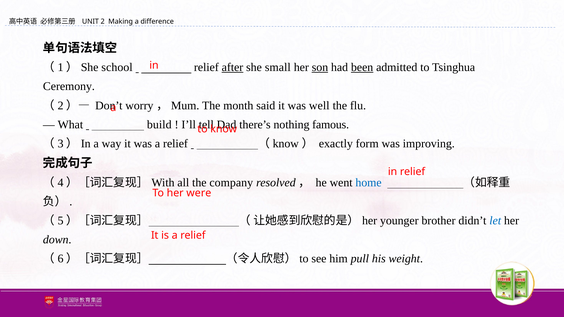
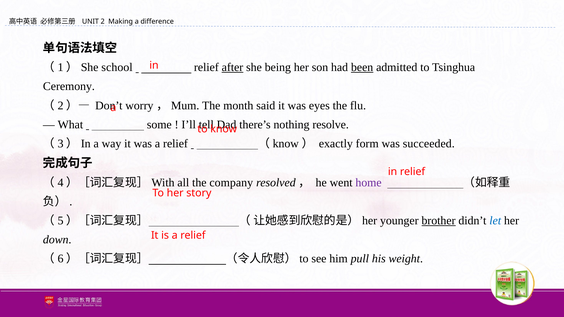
small: small -> being (278, 67)
son underline: present -> none (320, 67)
well: well -> eyes (319, 106)
build: build -> some (159, 125)
famous: famous -> resolve (331, 125)
improving: improving -> succeeded (429, 144)
home colour: blue -> purple (369, 183)
were: were -> story (199, 193)
brother underline: none -> present (439, 221)
